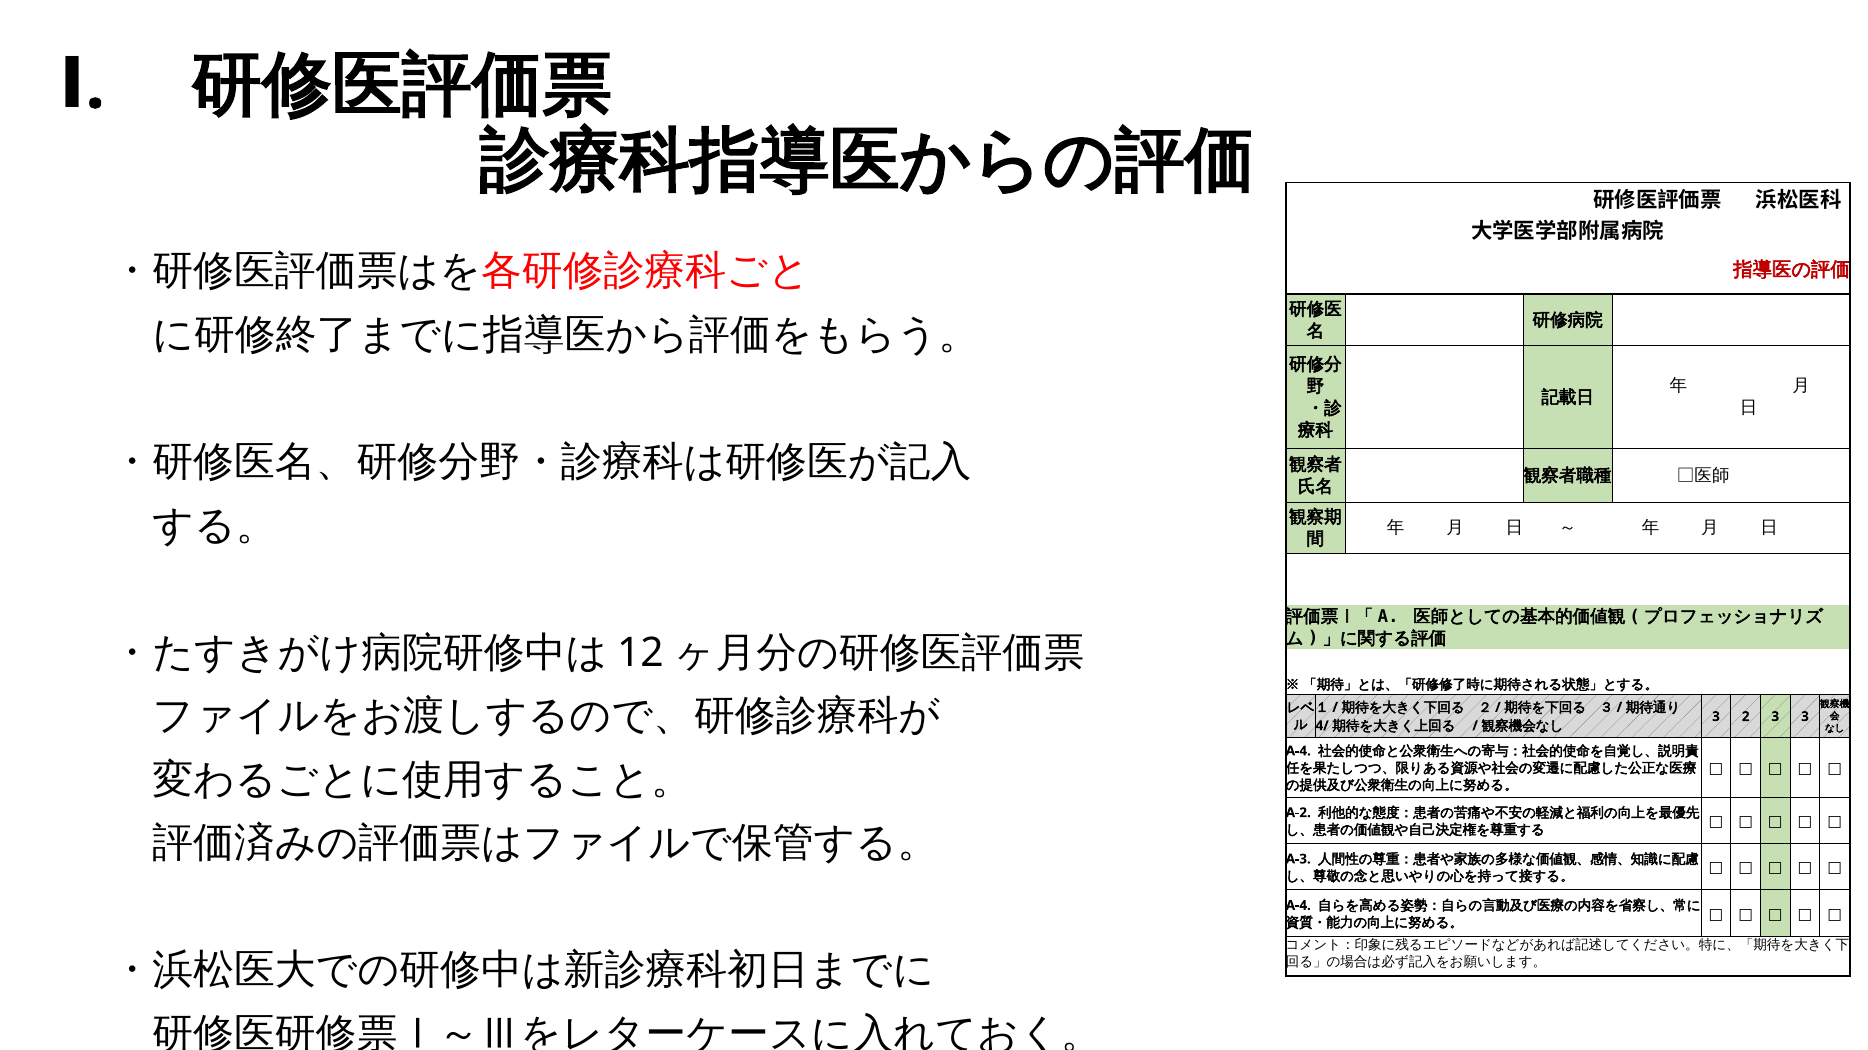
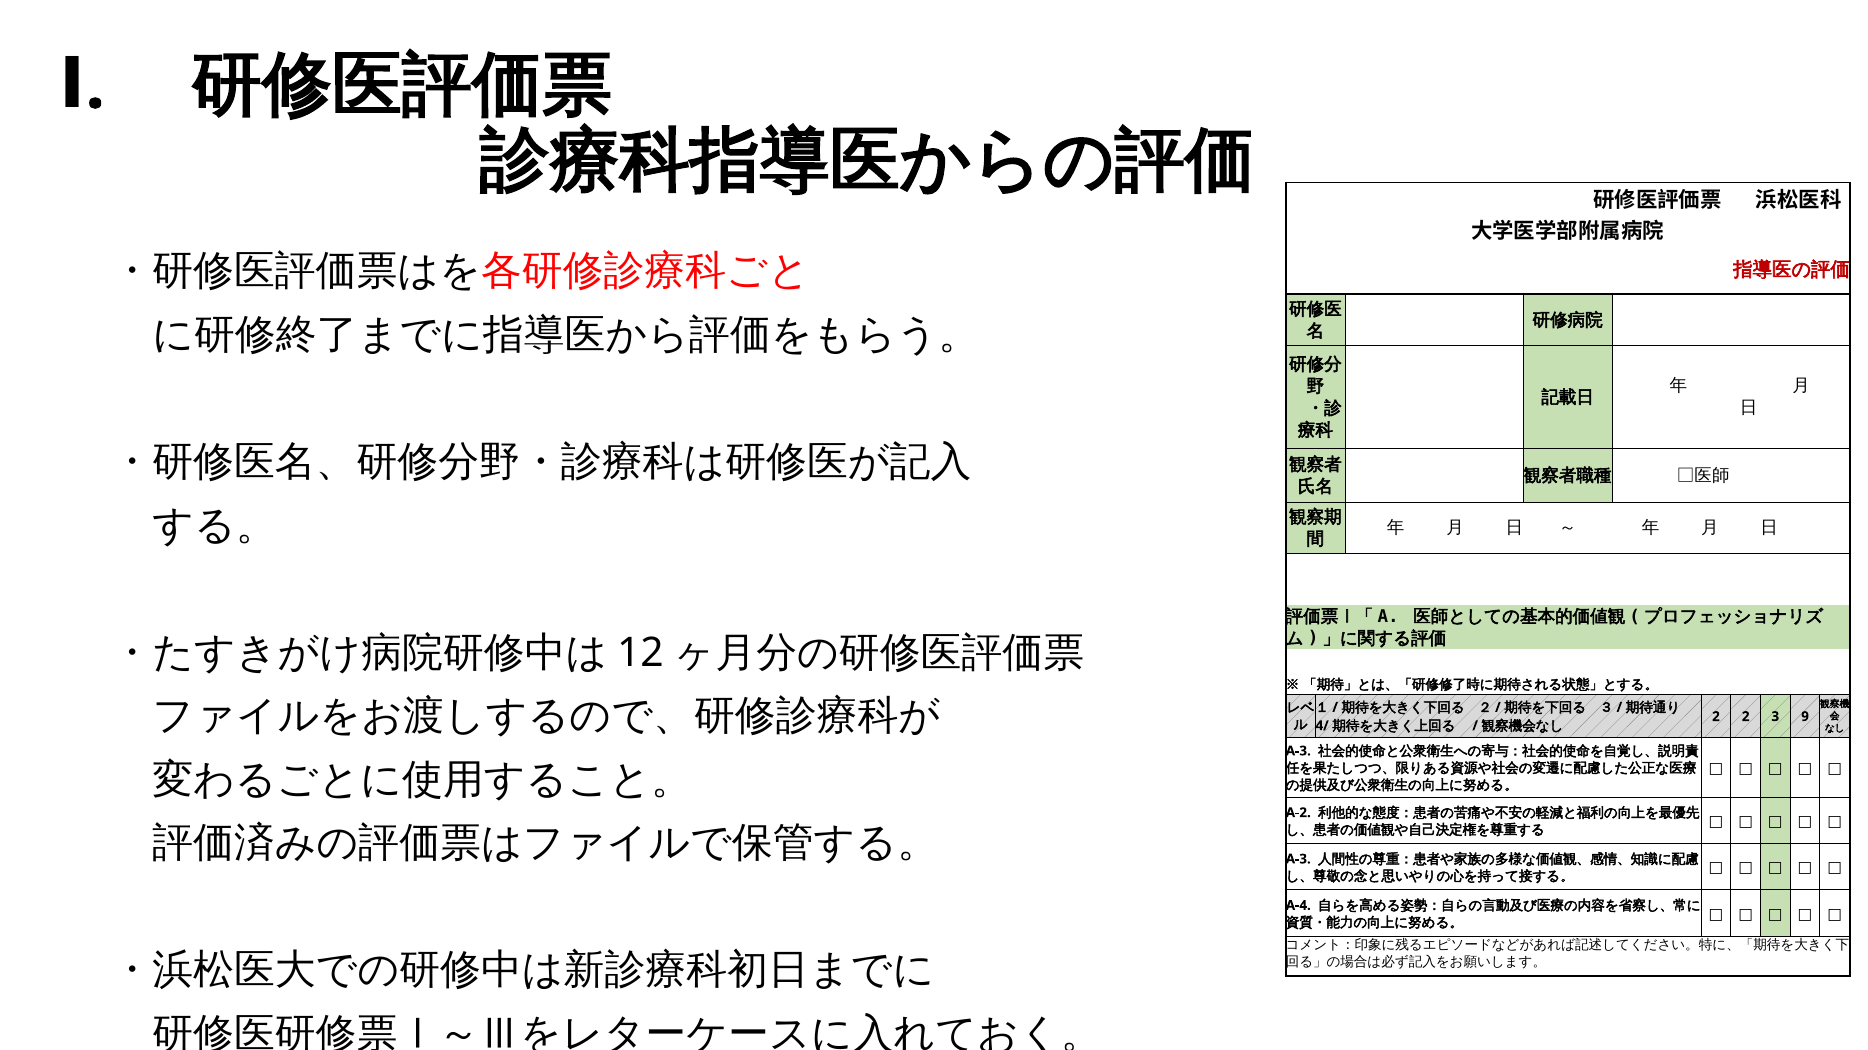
3: 3 -> 2 (1716, 717)
3 3: 3 -> 9 (1805, 717)
A-4: A-4 -> A-3 (1298, 751)
